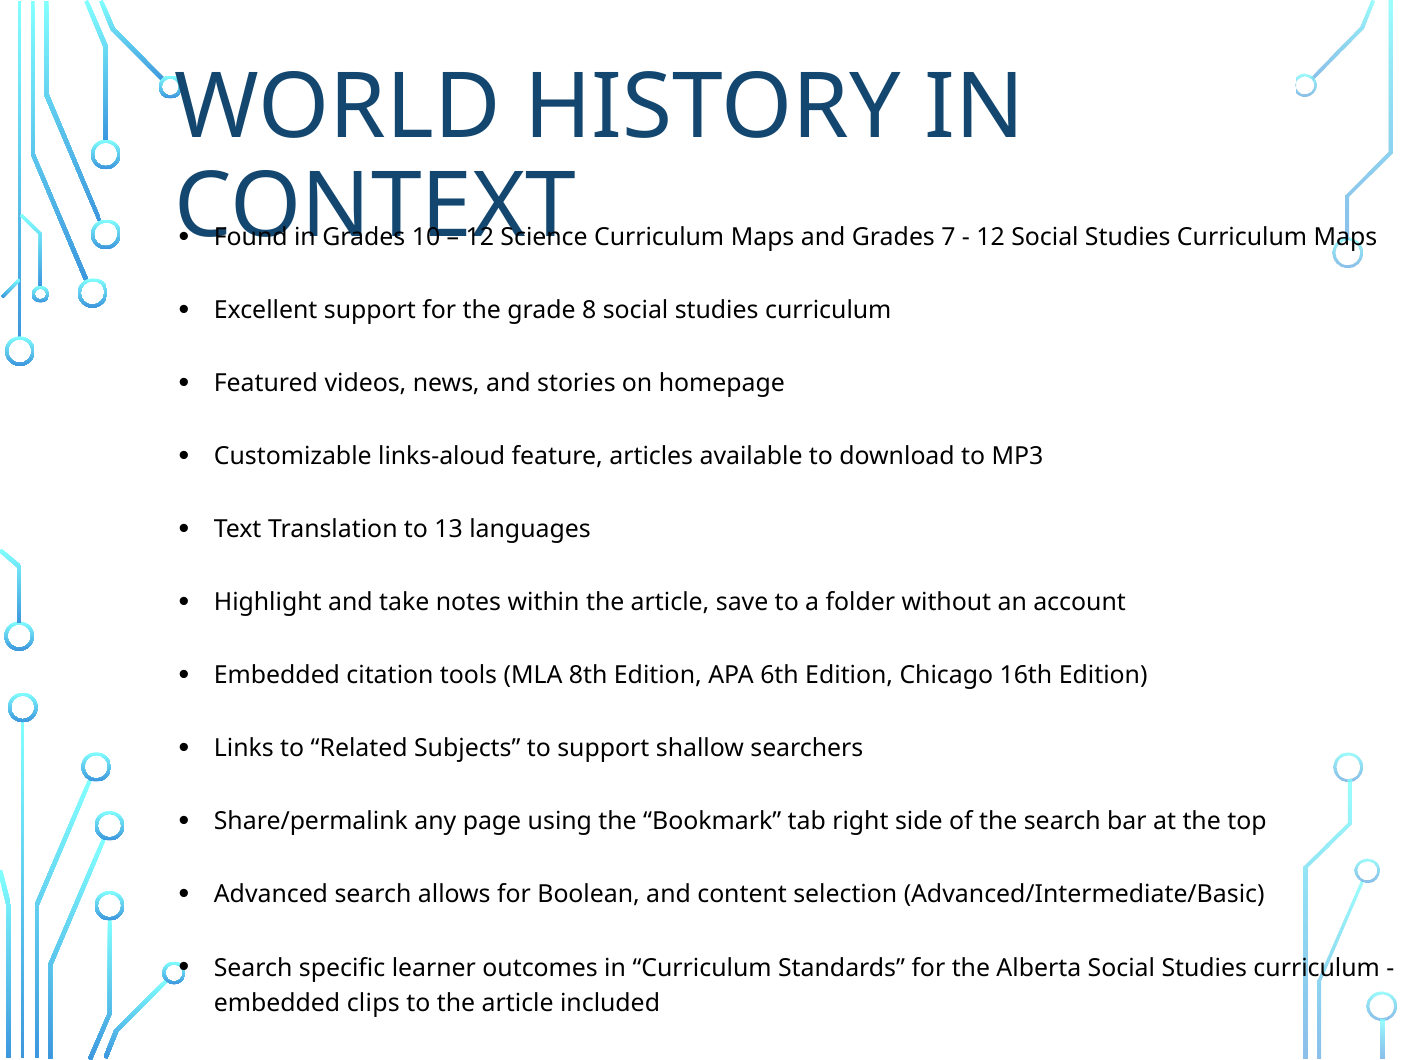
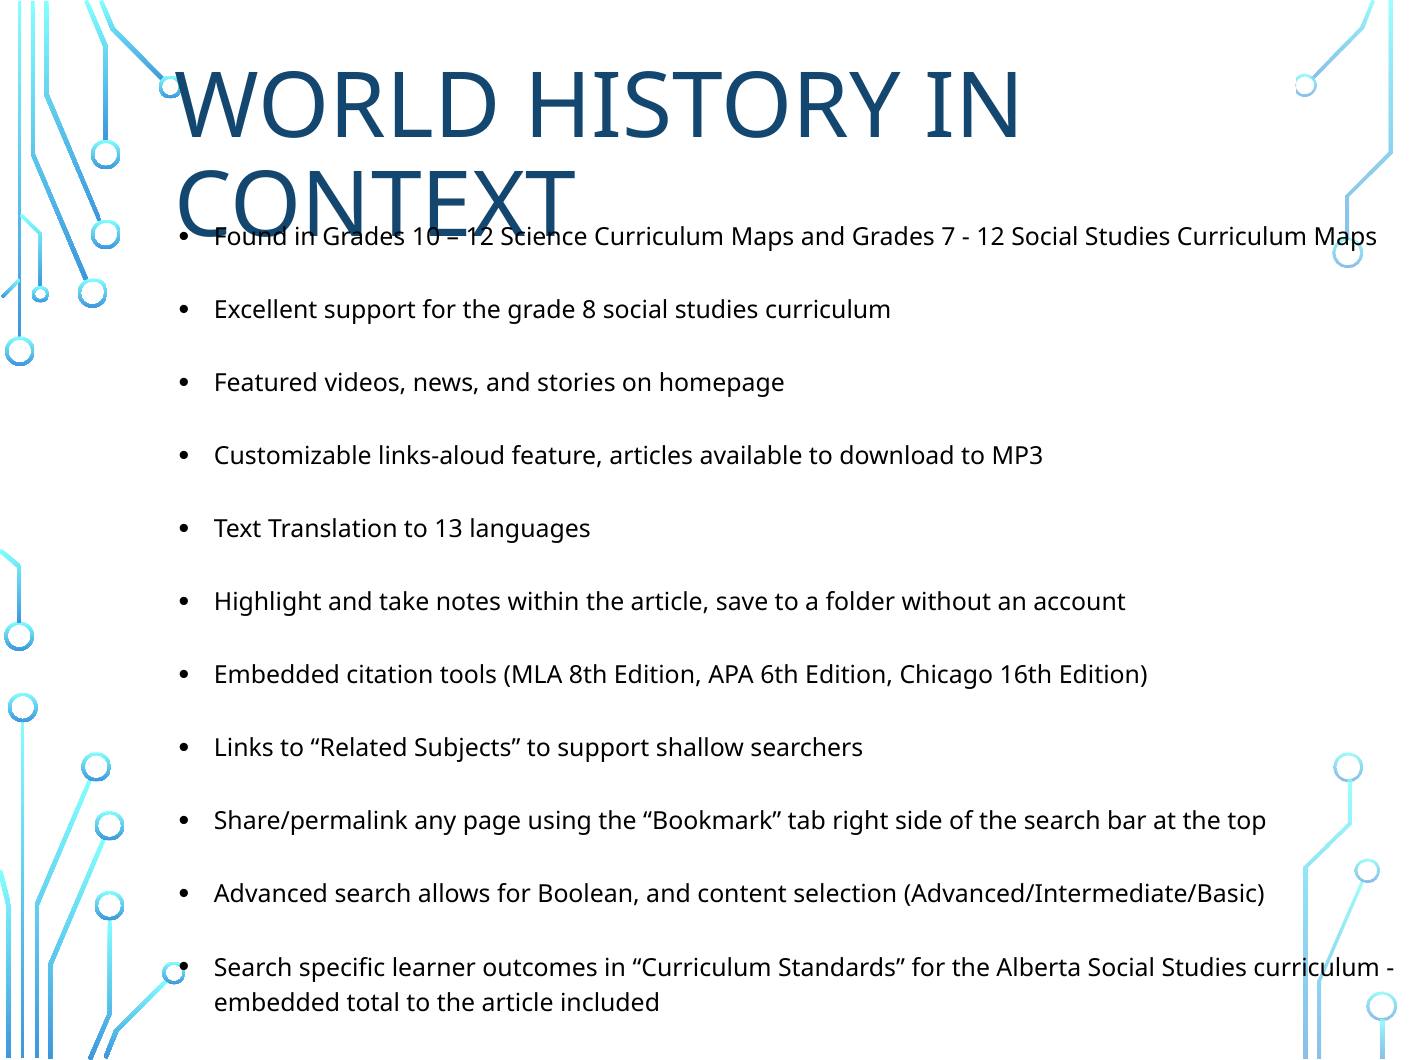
clips: clips -> total (373, 1004)
